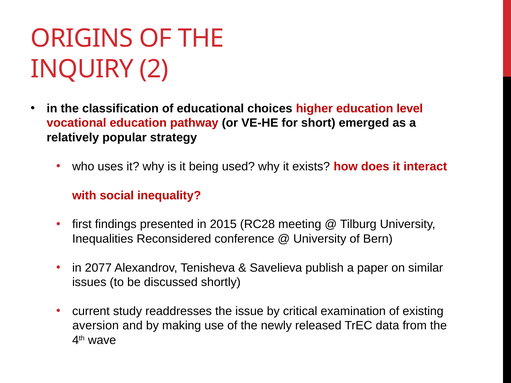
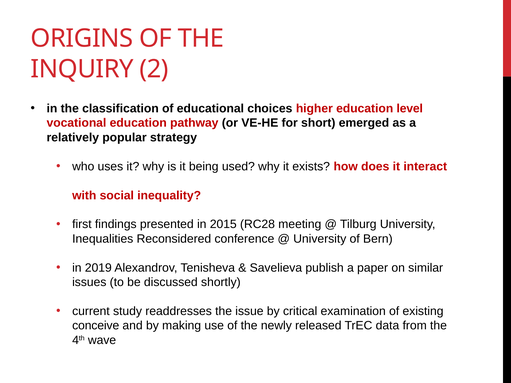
2077: 2077 -> 2019 (98, 268)
aversion: aversion -> conceive (96, 326)
